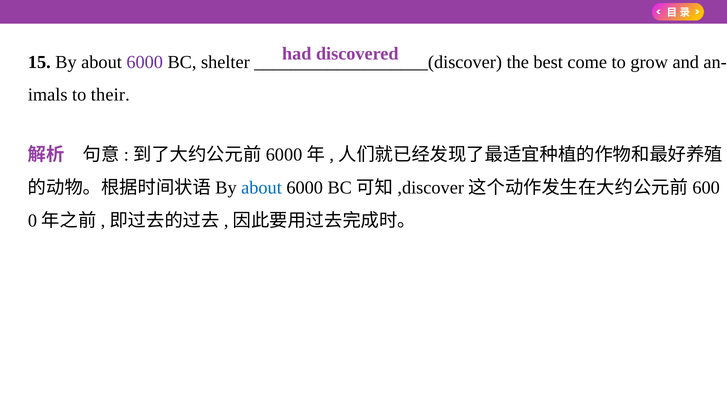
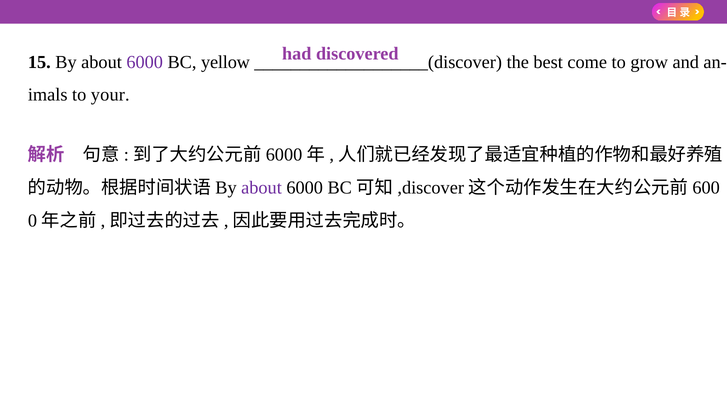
shelter: shelter -> yellow (225, 62)
their: their -> your (110, 95)
about colour: blue -> purple (262, 187)
